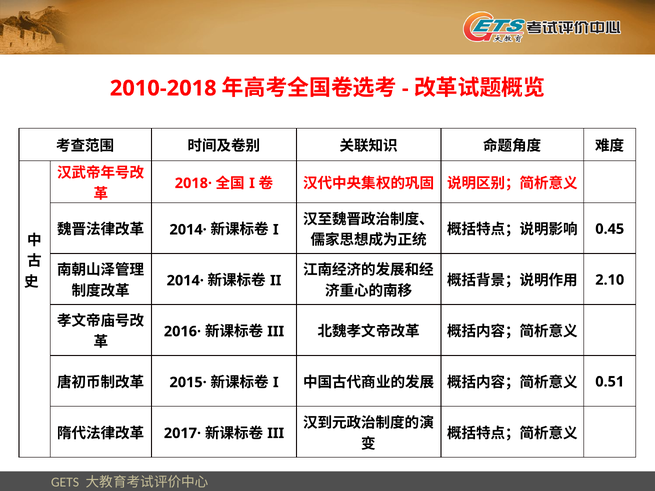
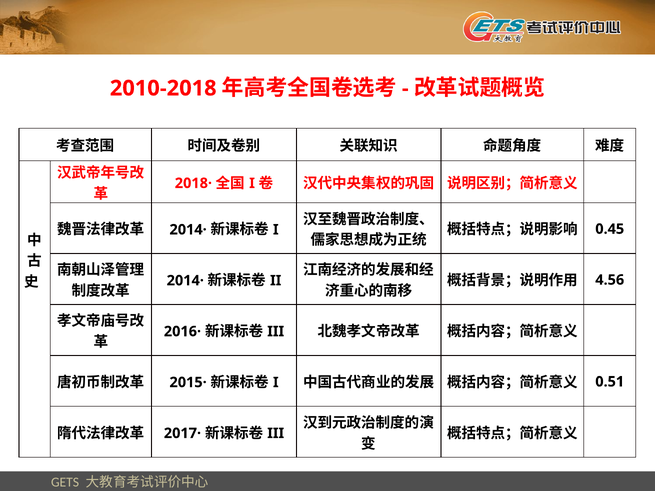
2.10: 2.10 -> 4.56 (610, 280)
